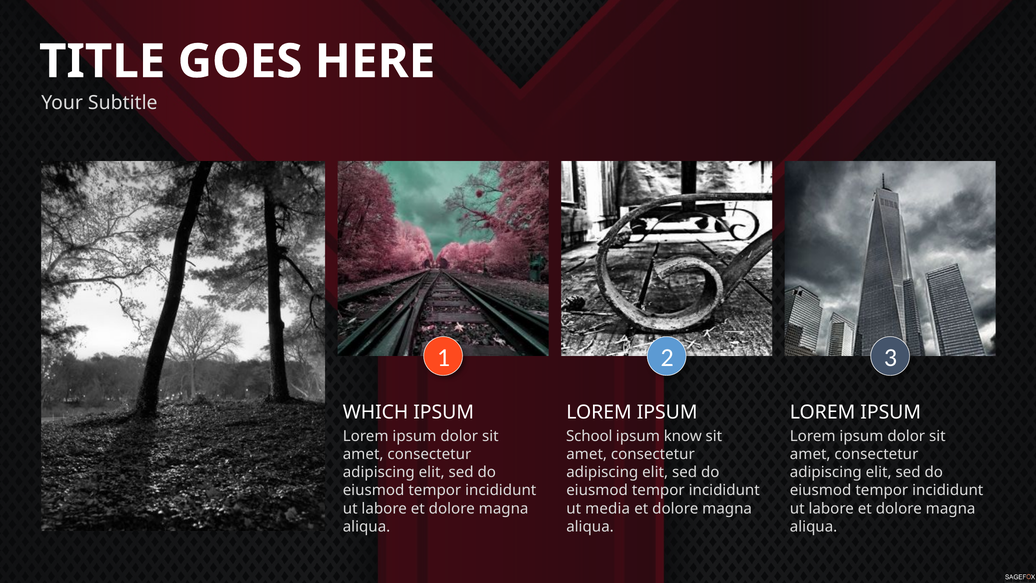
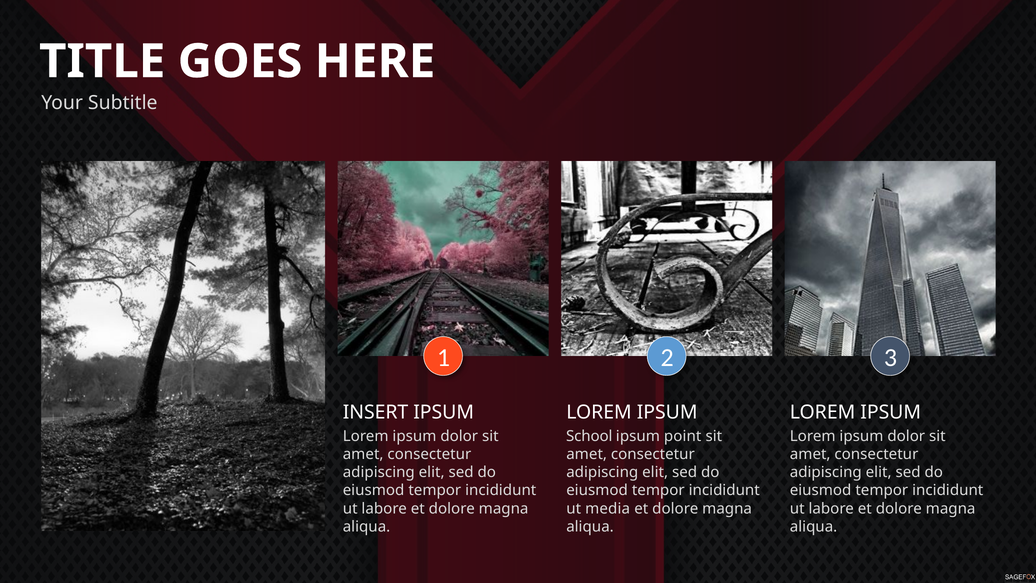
WHICH: WHICH -> INSERT (376, 412)
know: know -> point (683, 436)
